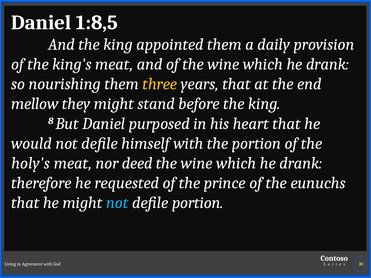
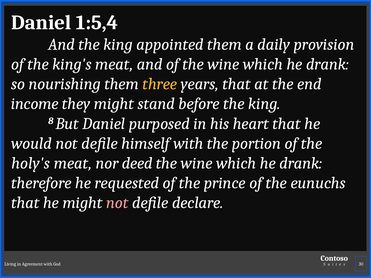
1:8,5: 1:8,5 -> 1:5,4 (97, 23)
mellow: mellow -> income (35, 104)
not colour: light blue -> pink (117, 203)
defile portion: portion -> declare (198, 203)
